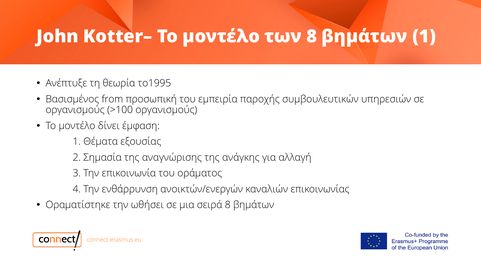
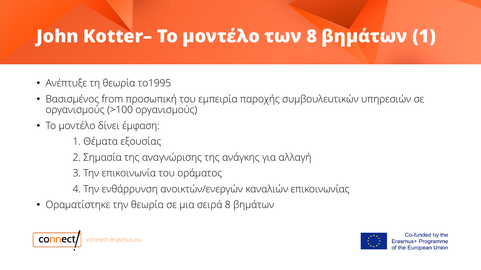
την ωθήσει: ωθήσει -> θεωρία (147, 205)
